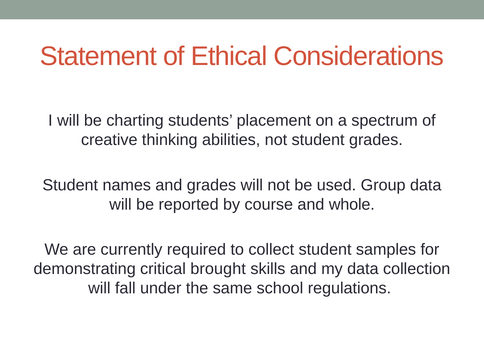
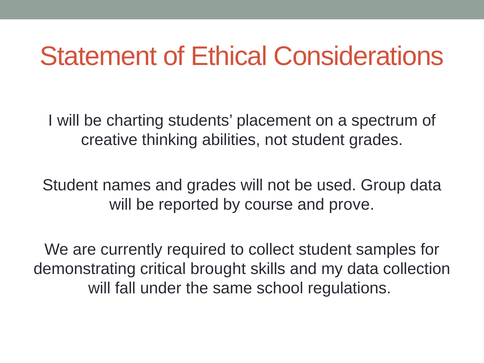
whole: whole -> prove (352, 204)
